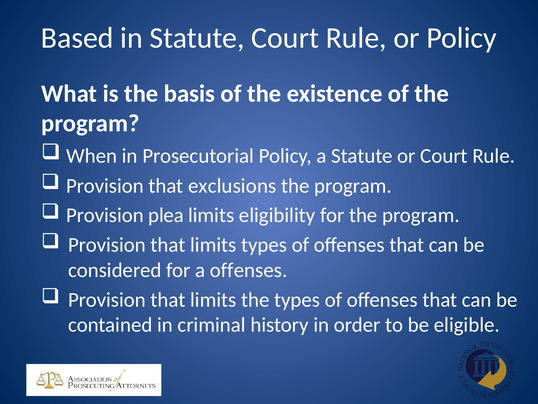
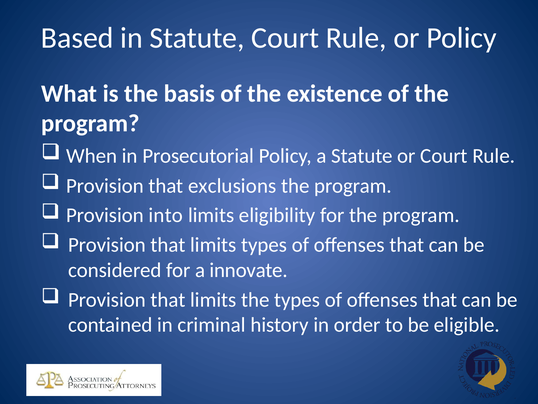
plea: plea -> into (166, 215)
a offenses: offenses -> innovate (249, 270)
